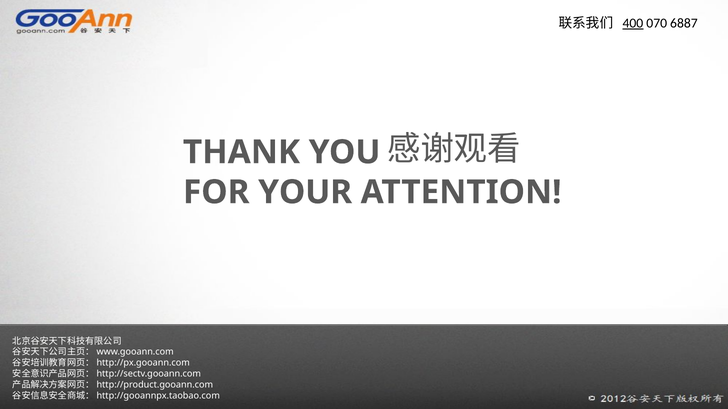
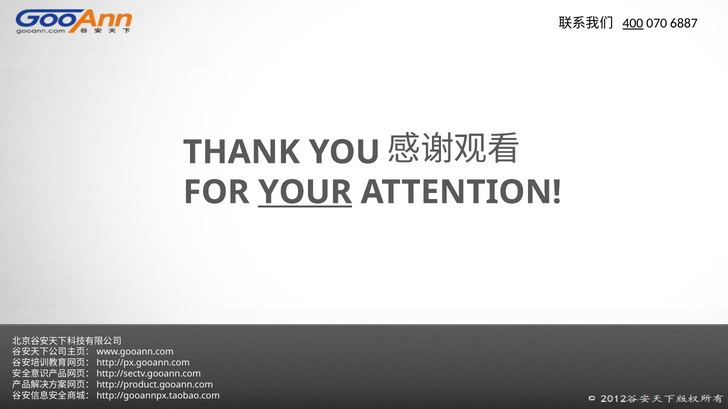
YOUR underline: none -> present (305, 192)
